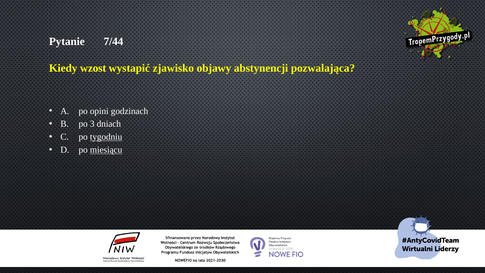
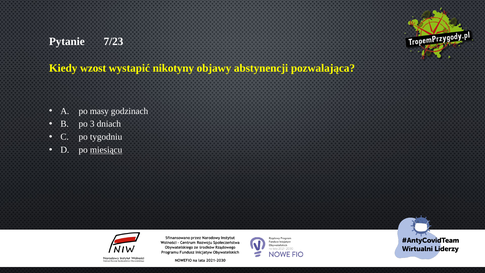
7/44: 7/44 -> 7/23 (113, 41)
zjawisko: zjawisko -> nikotyny (173, 68)
opini: opini -> masy (99, 111)
tygodniu underline: present -> none (106, 137)
